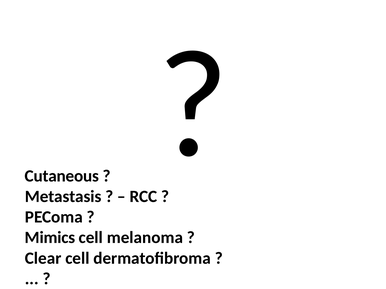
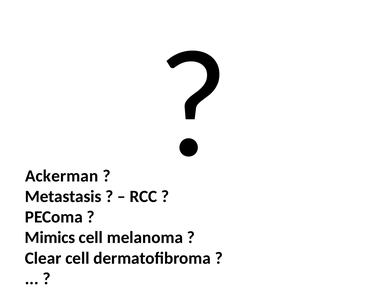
Cutaneous: Cutaneous -> Ackerman (62, 176)
